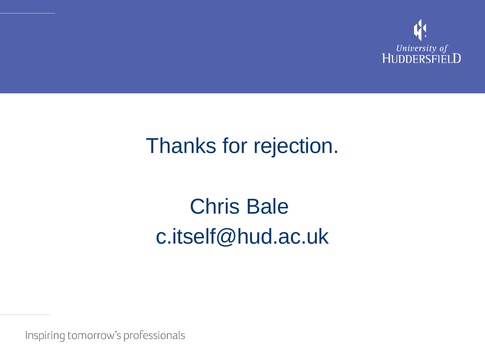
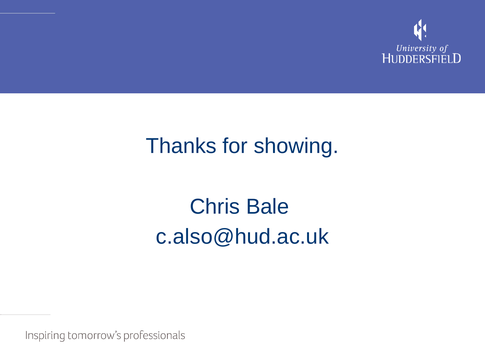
rejection: rejection -> showing (296, 146)
c.itself@hud.ac.uk: c.itself@hud.ac.uk -> c.also@hud.ac.uk (242, 237)
